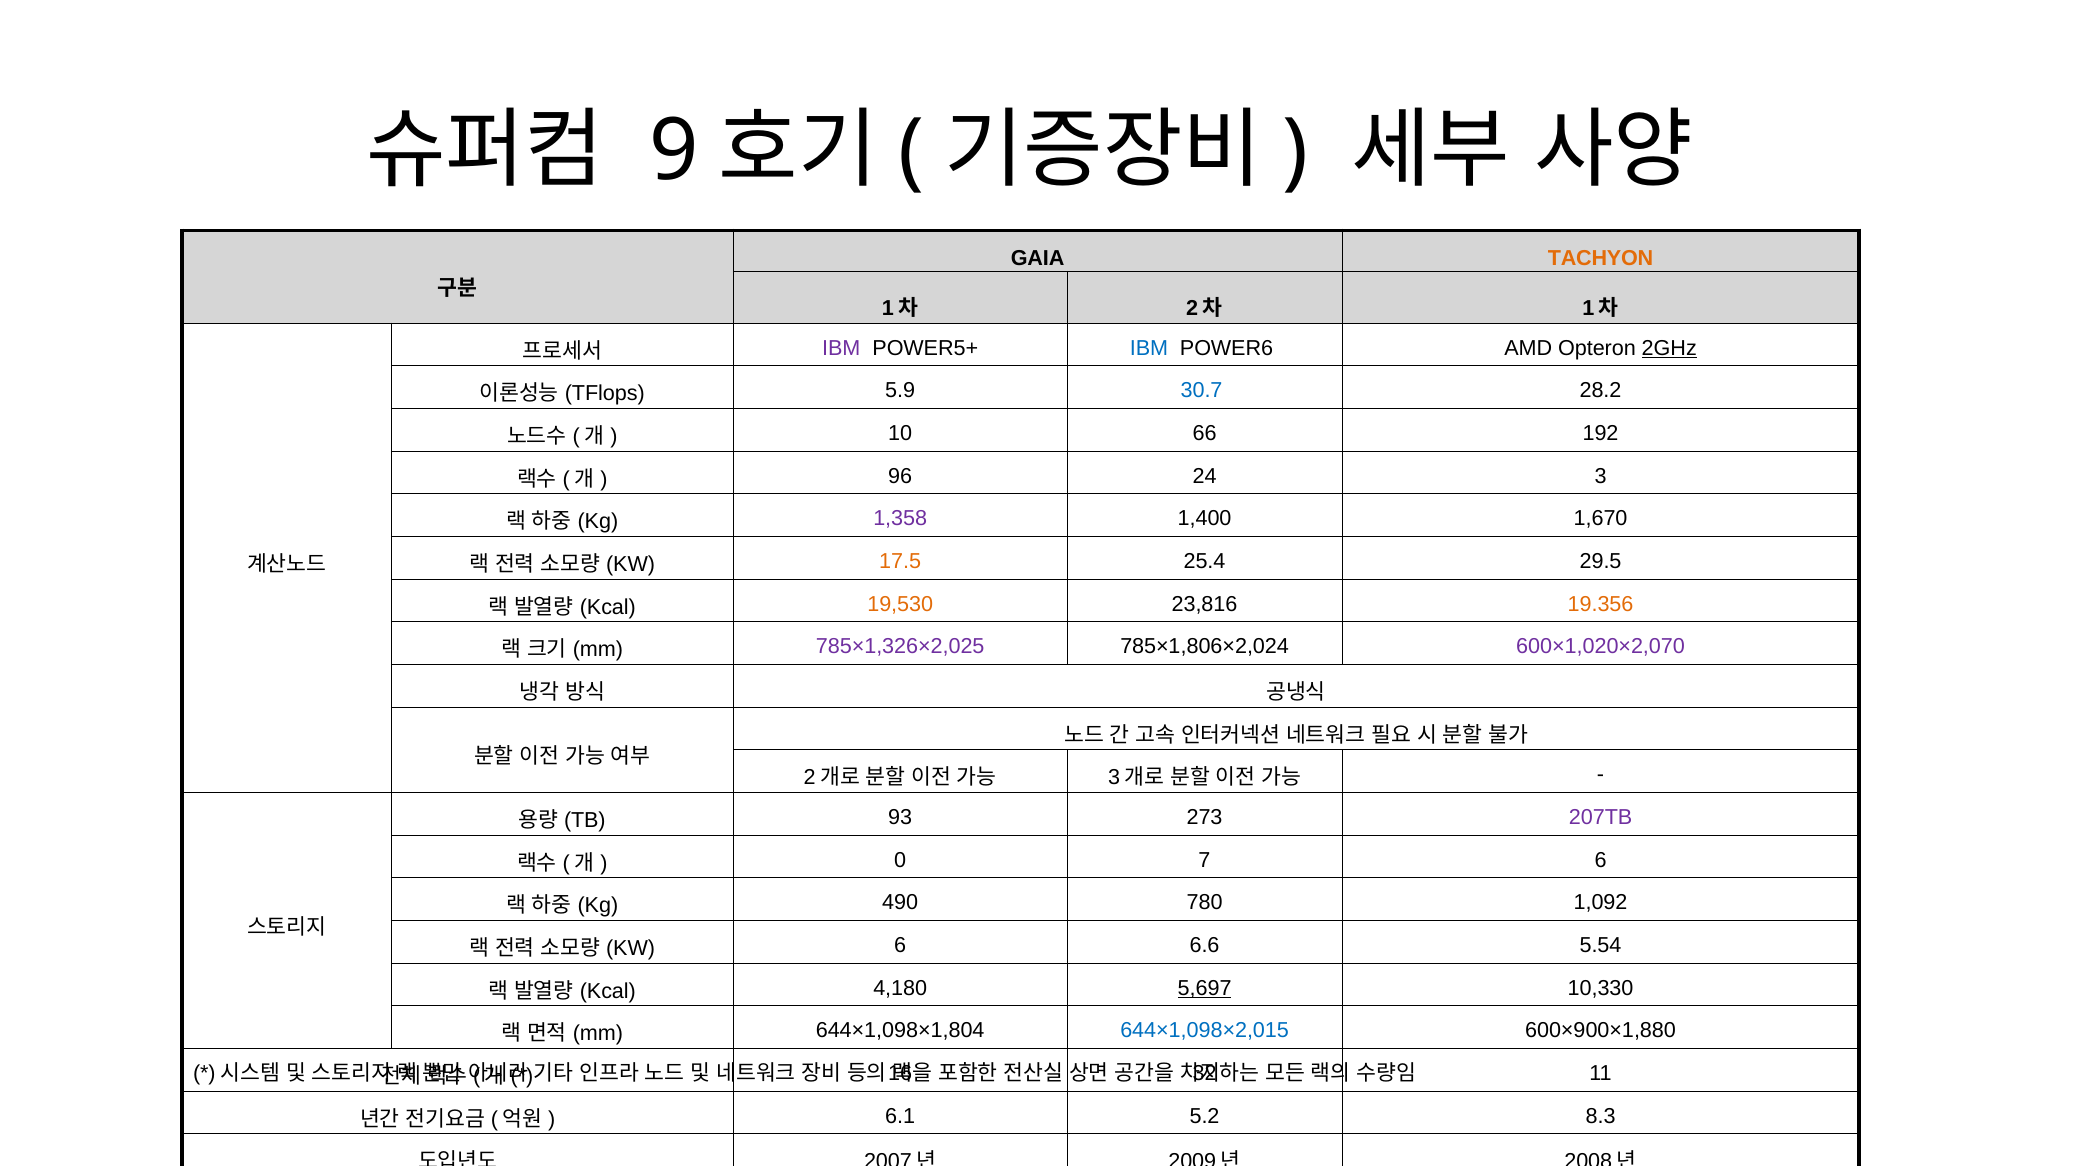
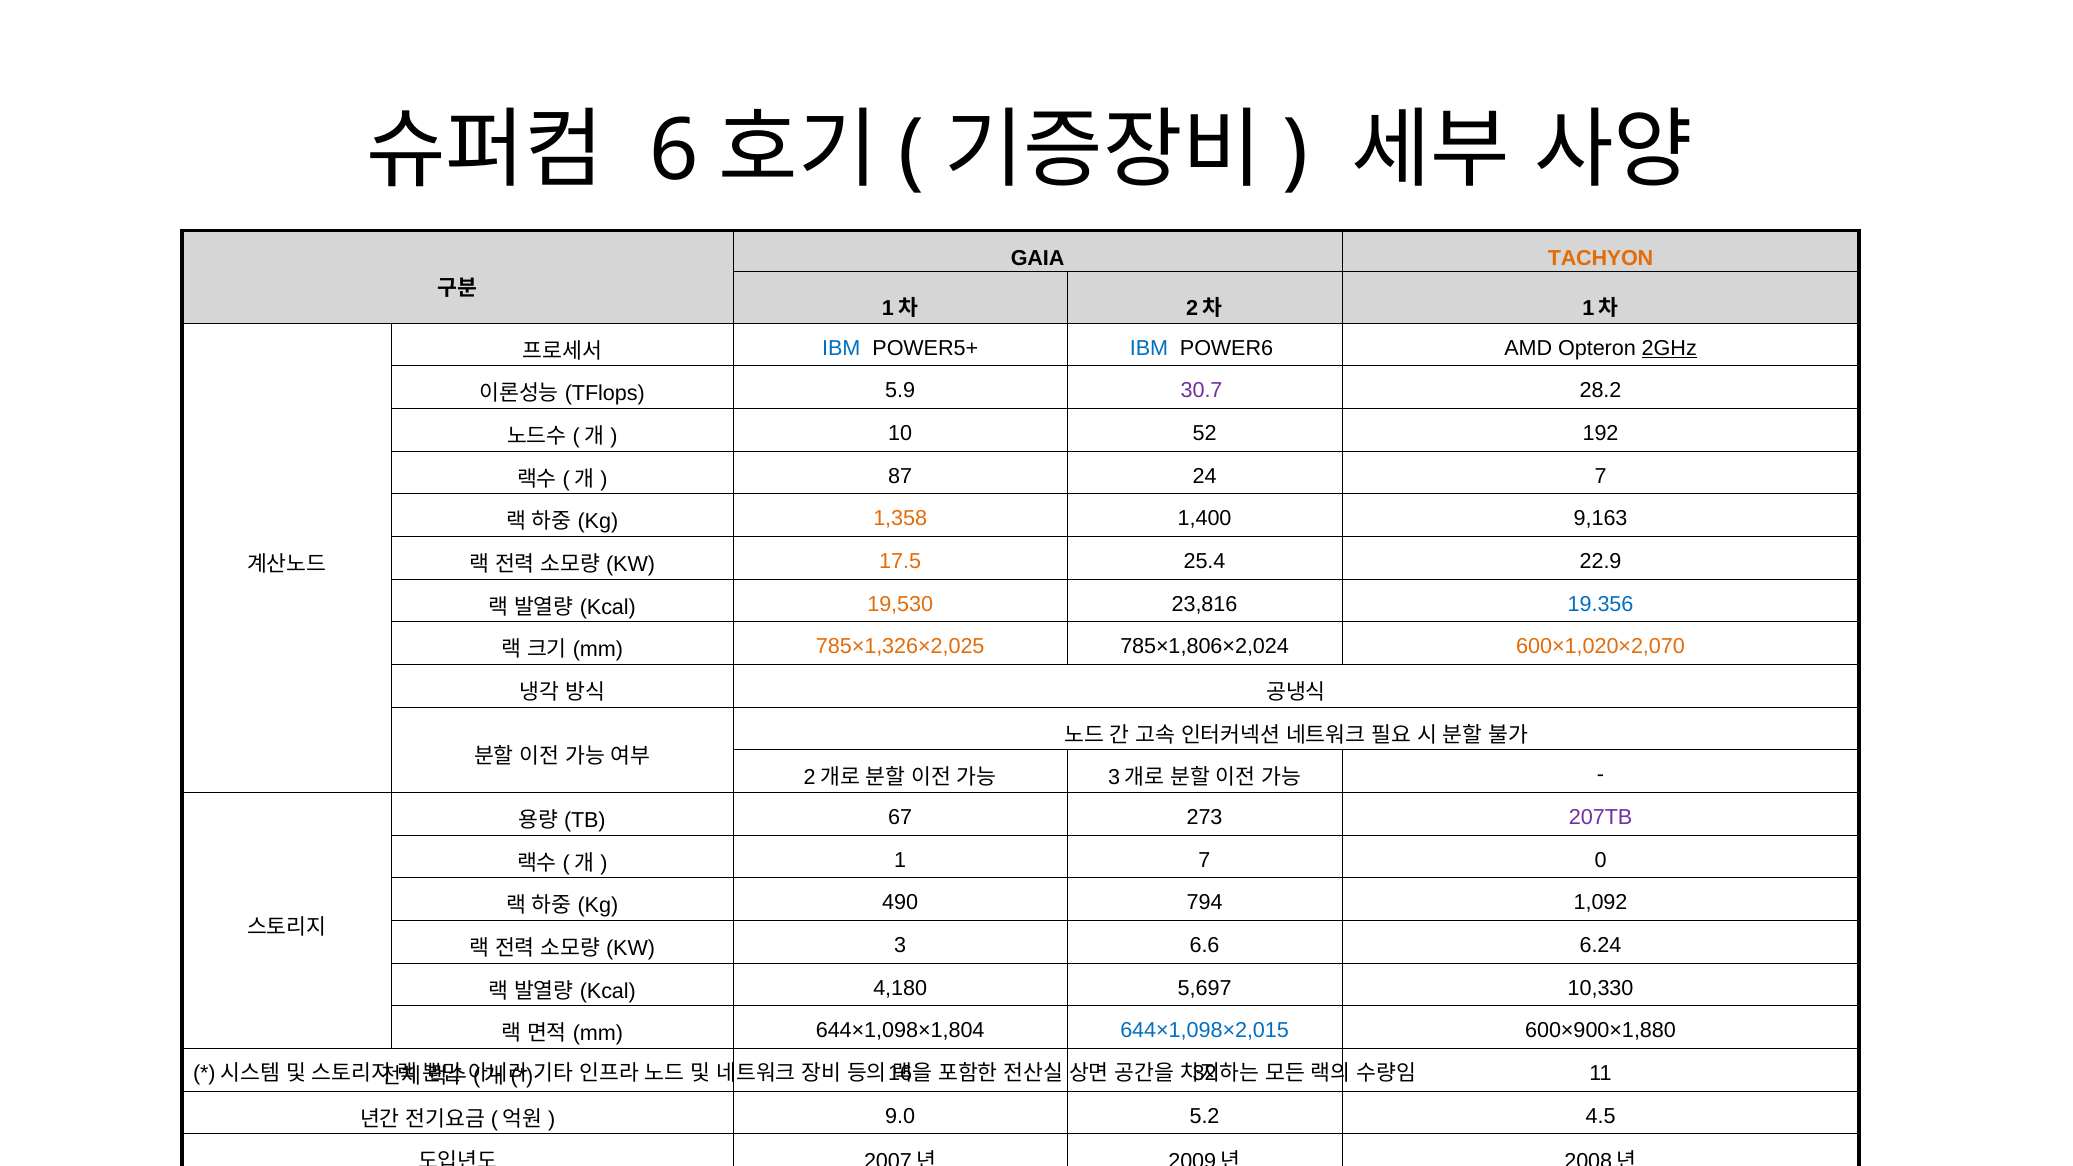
9: 9 -> 6 (674, 151)
IBM colour: purple -> blue (841, 348)
30.7 colour: blue -> purple (1202, 391)
66: 66 -> 52 (1205, 434)
96: 96 -> 87 (900, 476)
24 3: 3 -> 7 (1601, 476)
1,358 colour: purple -> orange (900, 519)
1,670: 1,670 -> 9,163 (1601, 519)
29.5: 29.5 -> 22.9 (1601, 562)
19.356 colour: orange -> blue (1601, 604)
785×1,326×2,025 colour: purple -> orange (900, 647)
600×1,020×2,070 colour: purple -> orange (1601, 647)
93: 93 -> 67 (900, 817)
0: 0 -> 1 (900, 860)
7 6: 6 -> 0 (1601, 860)
780: 780 -> 794 (1205, 903)
6: 6 -> 3 (900, 945)
5.54: 5.54 -> 6.24 (1601, 945)
5,697 underline: present -> none (1205, 988)
6.1: 6.1 -> 9.0 (900, 1116)
8.3: 8.3 -> 4.5 (1601, 1116)
